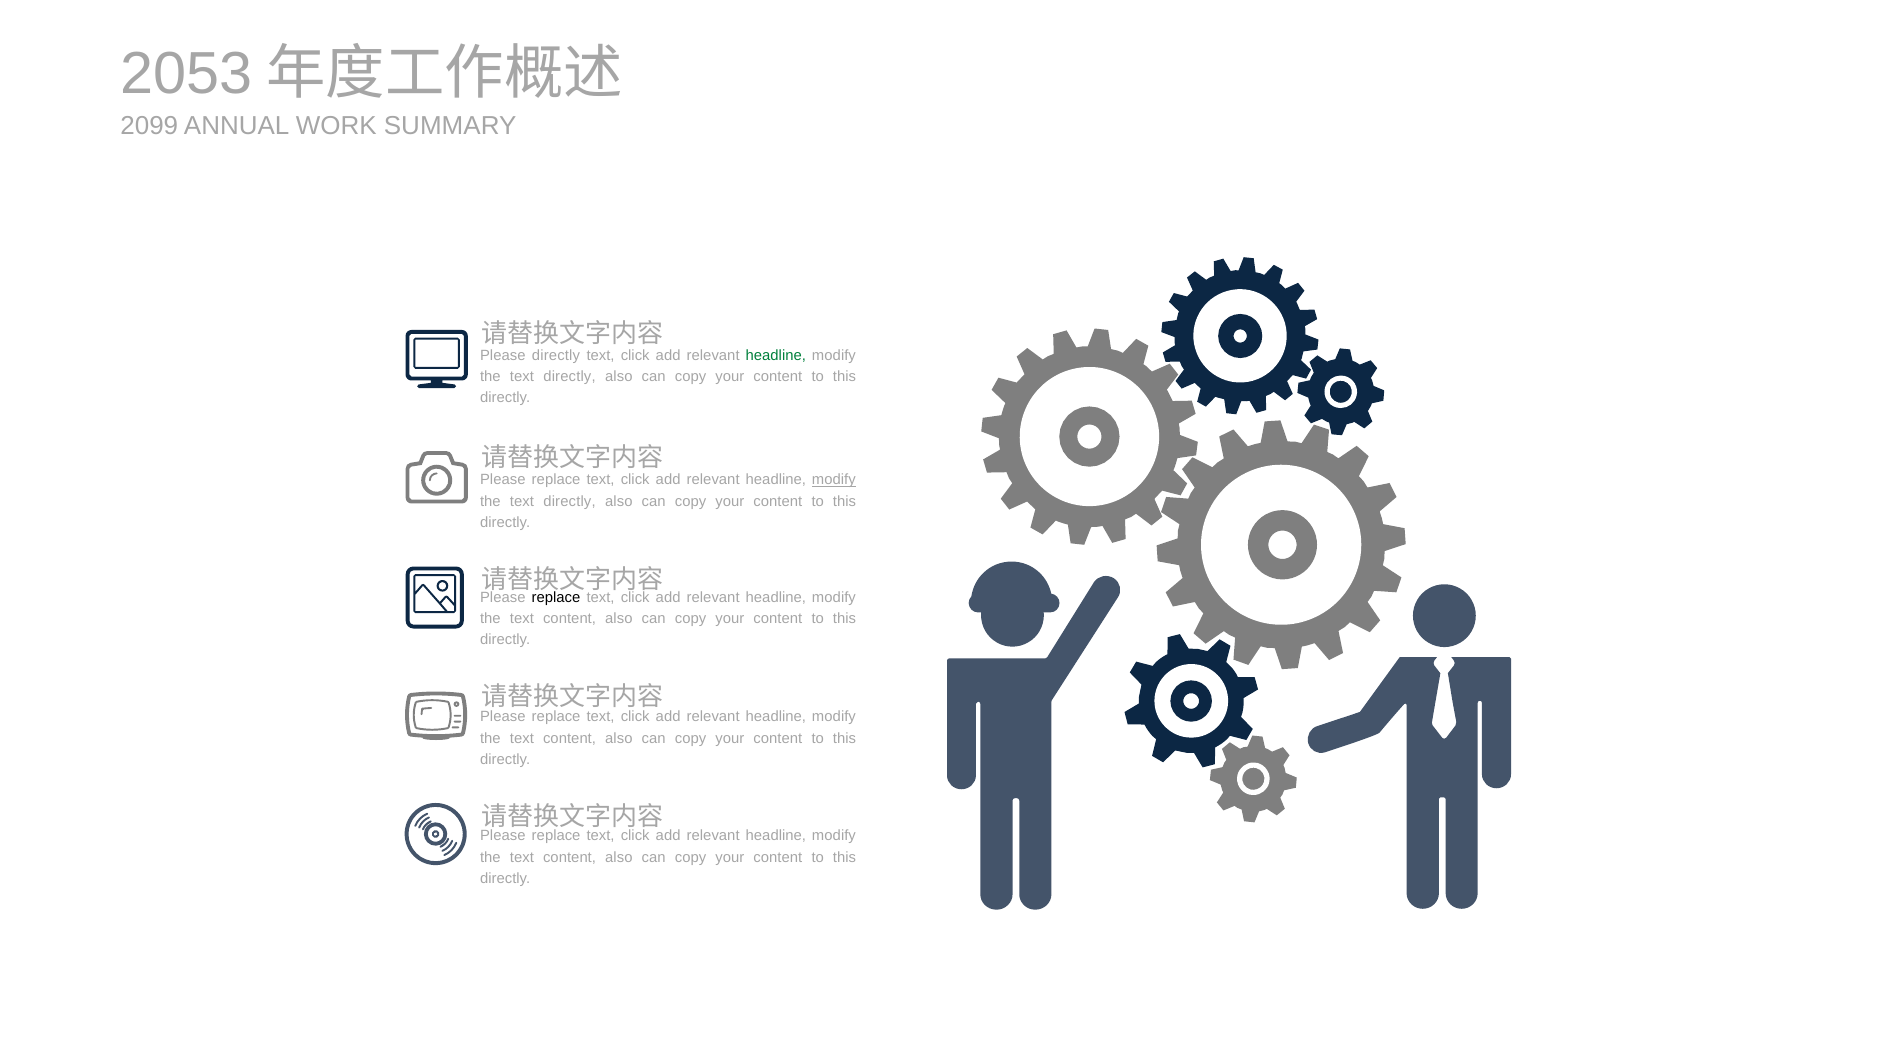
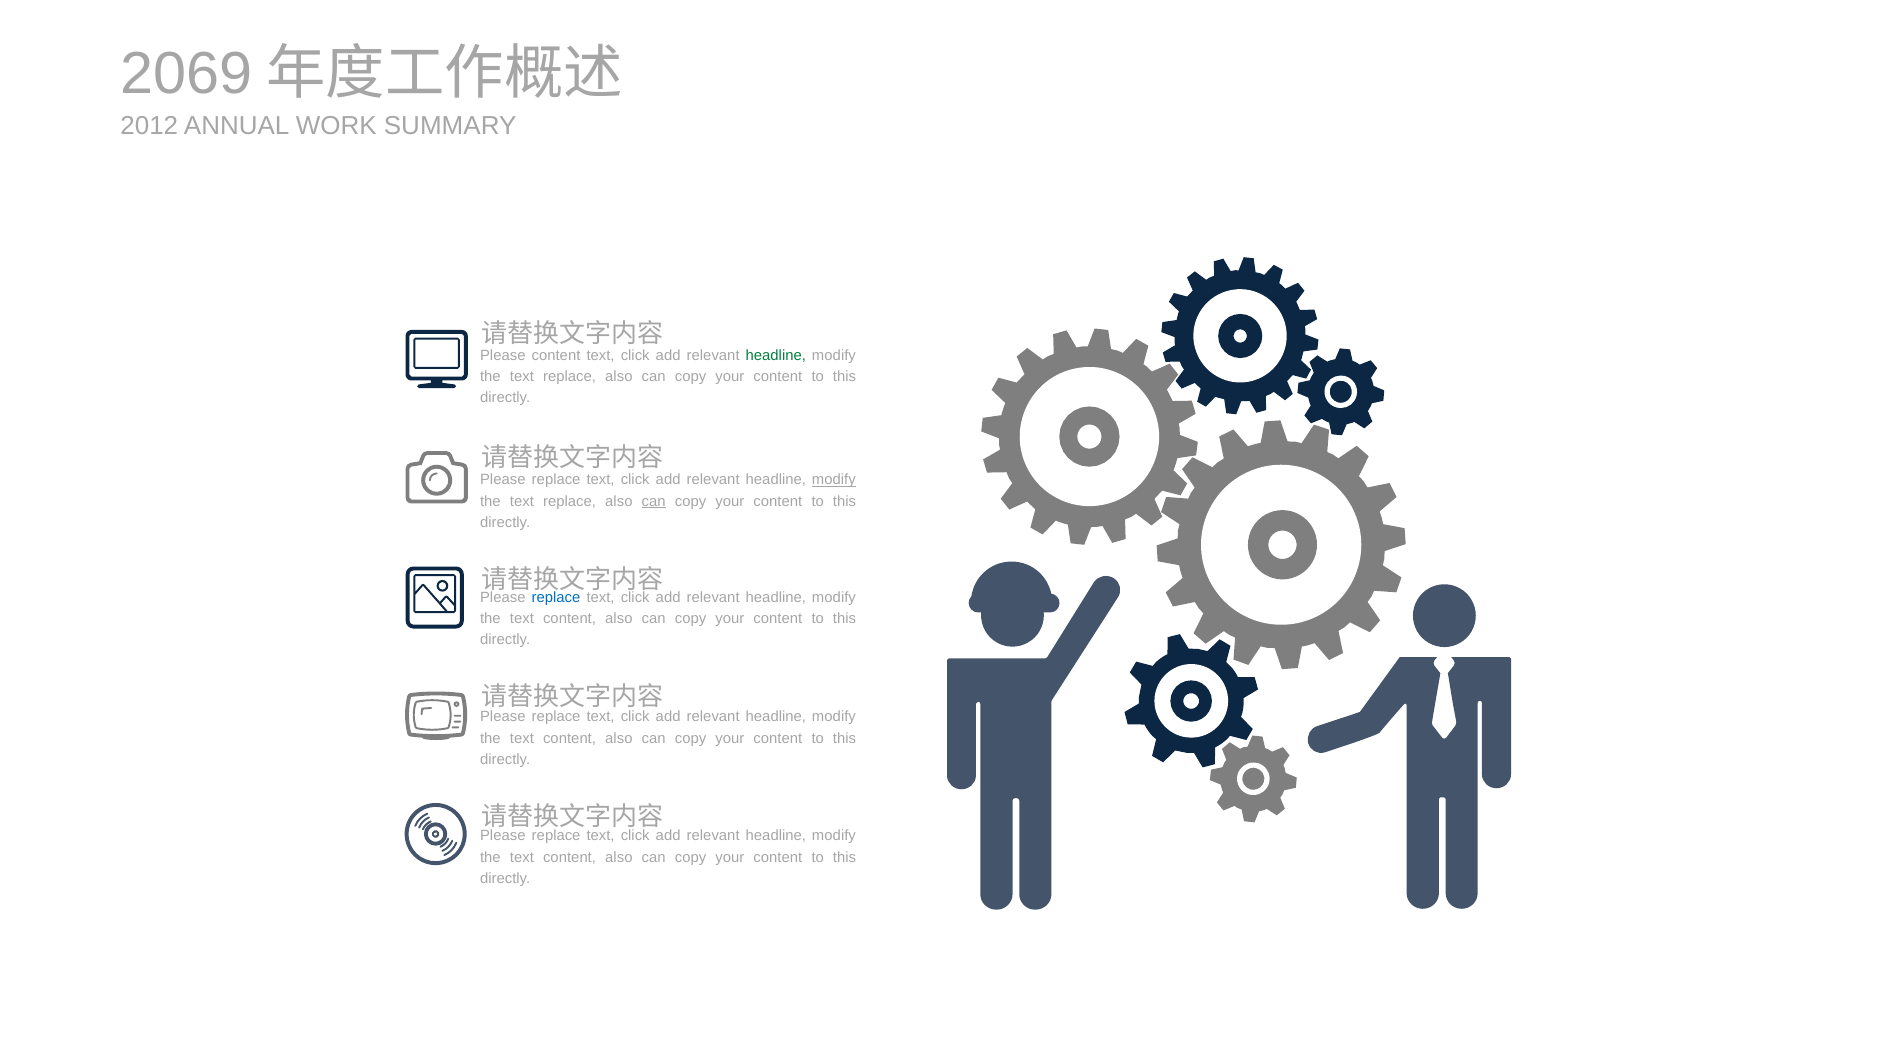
2053: 2053 -> 2069 (186, 74)
2099: 2099 -> 2012 (149, 126)
Please directly: directly -> content (556, 355)
directly: directly -> replace (570, 377)
directly: directly -> replace (570, 501)
can underline: none -> present (654, 501)
replace colour: black -> blue (556, 598)
